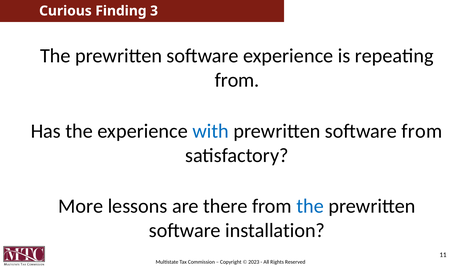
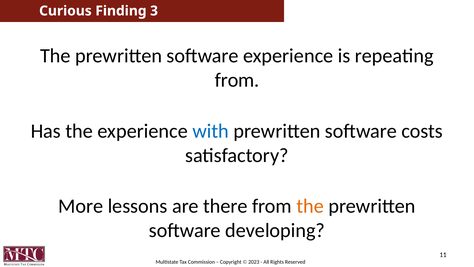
software from: from -> costs (422, 131)
the colour: blue -> orange (310, 206)
installation: installation -> developing (275, 230)
